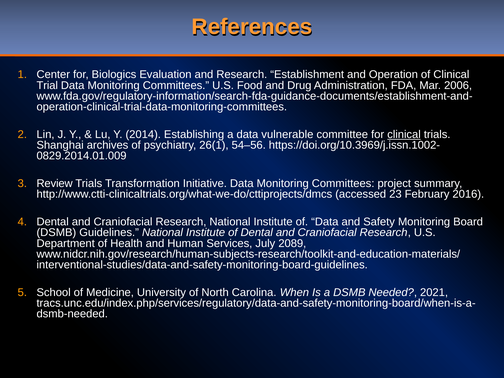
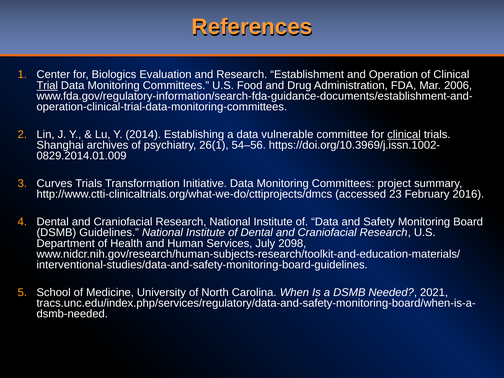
Trial underline: none -> present (47, 85)
Review: Review -> Curves (54, 184)
2089: 2089 -> 2098 (292, 243)
